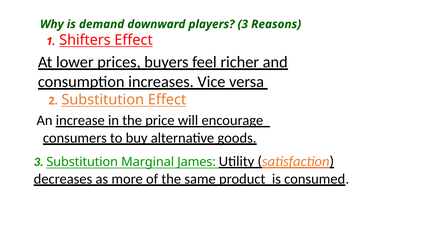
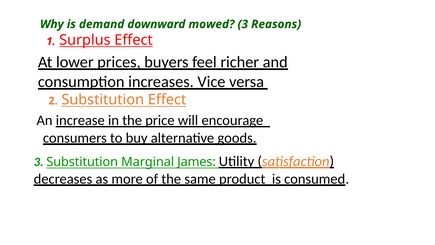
players: players -> mowed (211, 24)
Shifters: Shifters -> Surplus (85, 40)
